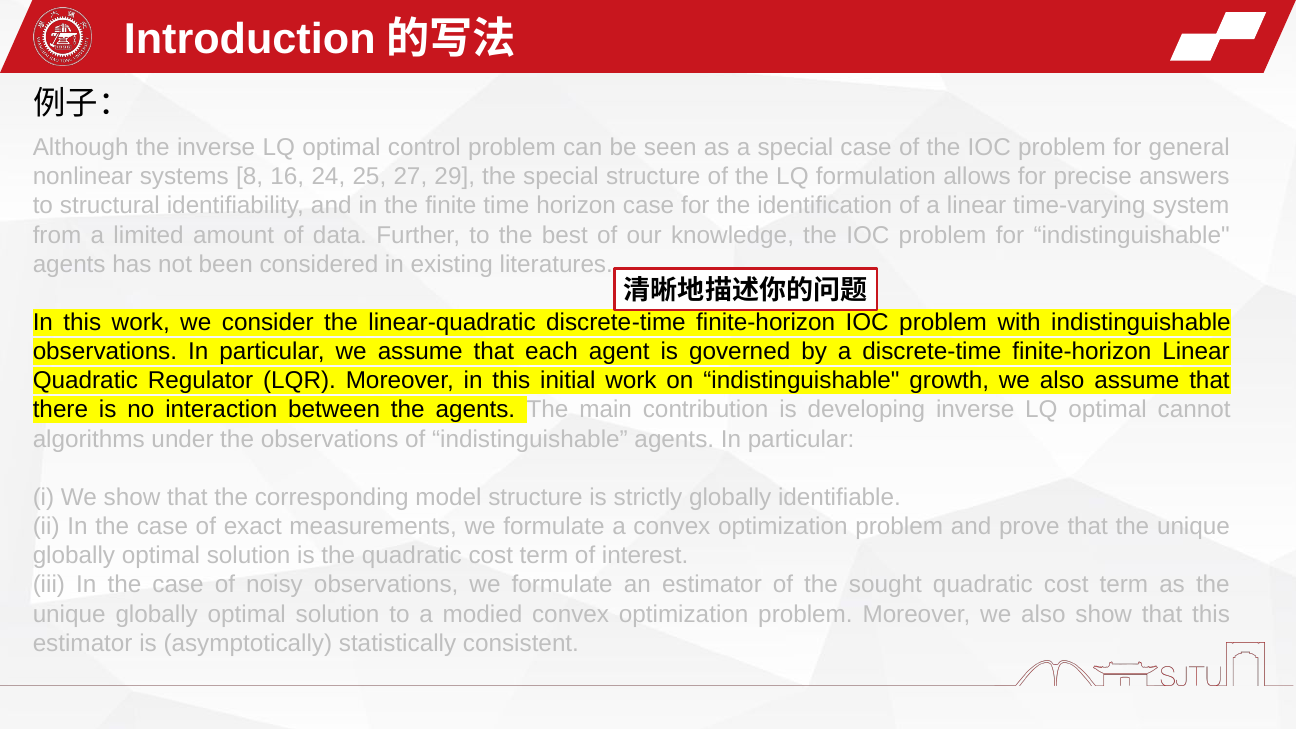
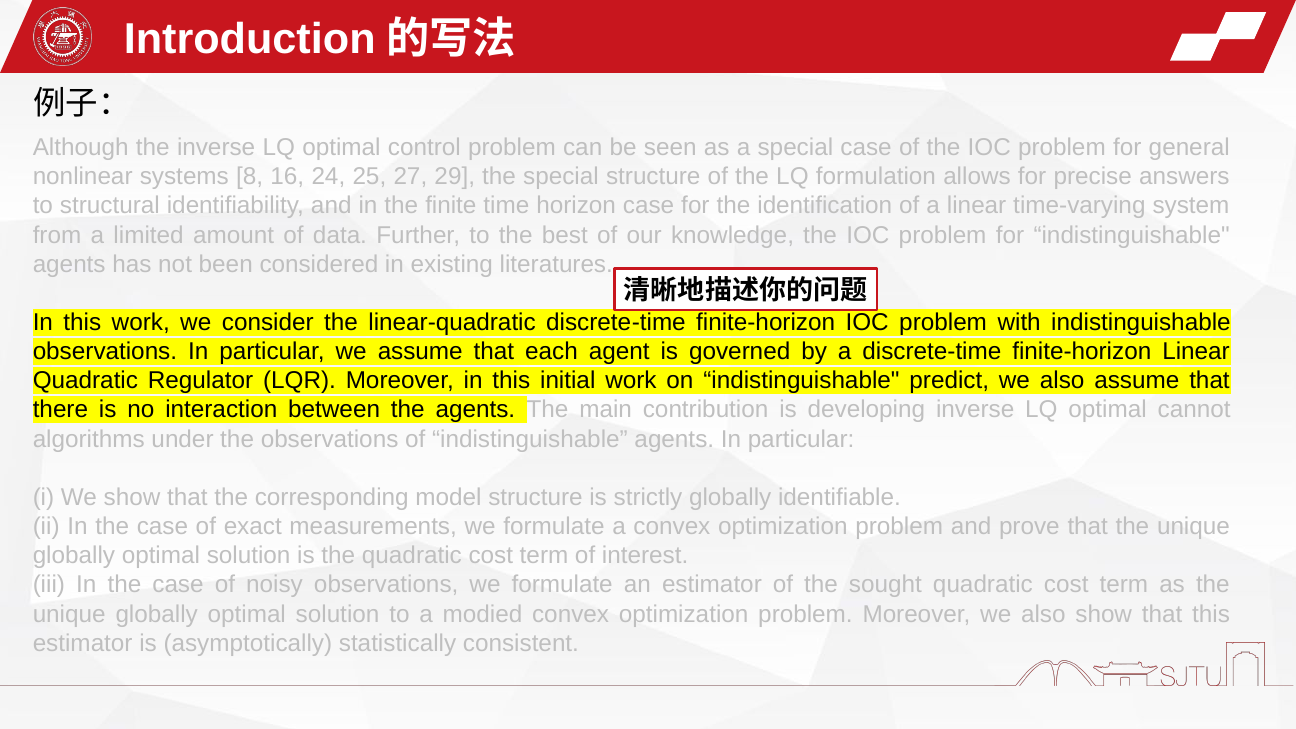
growth: growth -> predict (949, 381)
